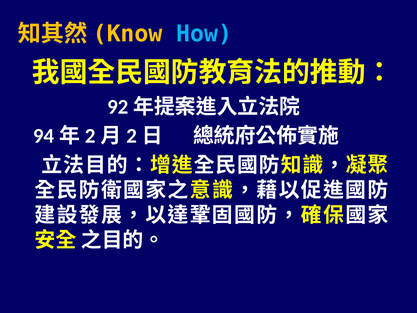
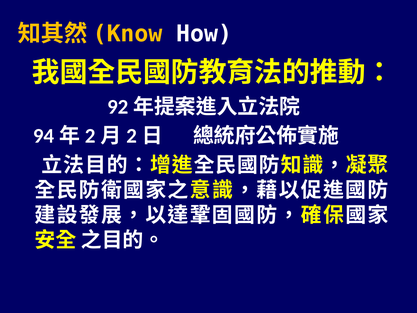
How colour: light blue -> white (204, 34)
